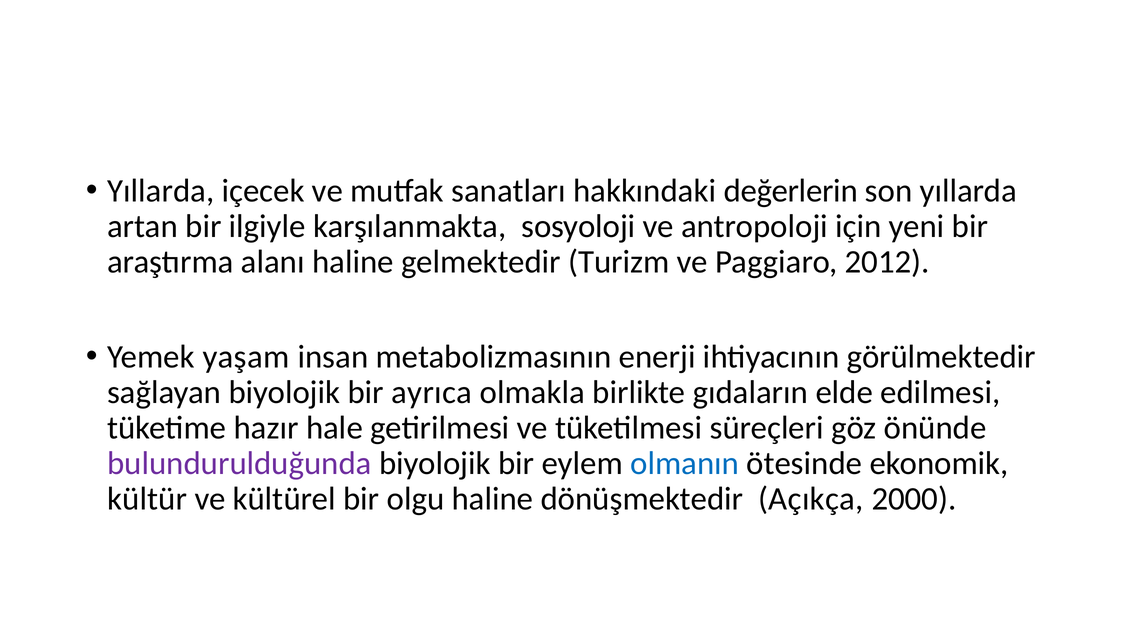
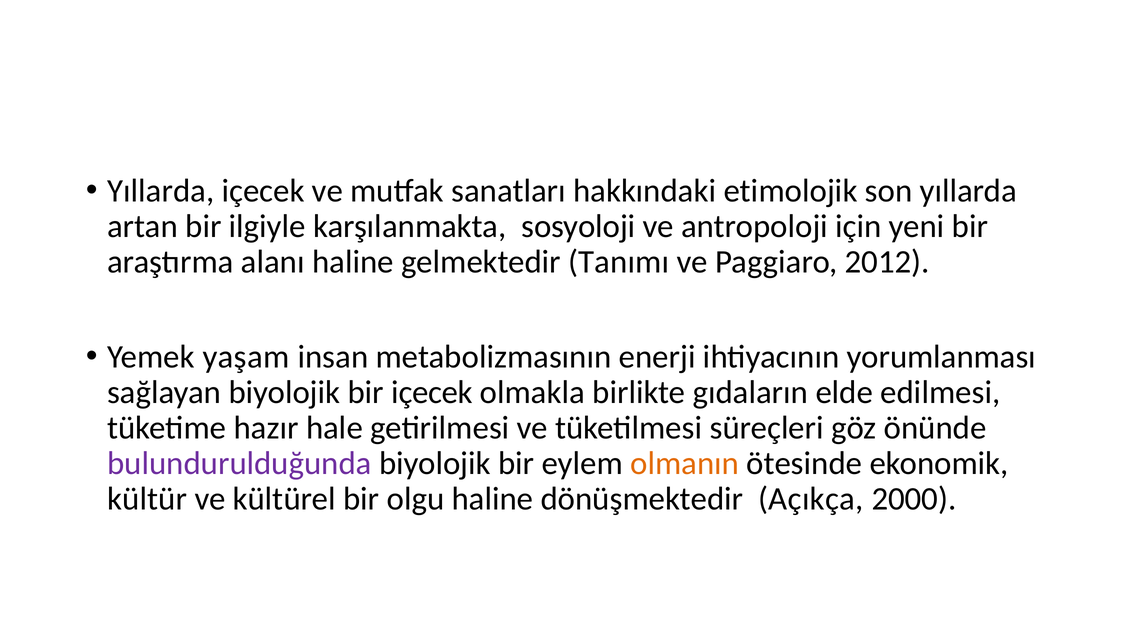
değerlerin: değerlerin -> etimolojik (791, 191)
Turizm: Turizm -> Tanımı (619, 262)
görülmektedir: görülmektedir -> yorumlanması (941, 356)
bir ayrıca: ayrıca -> içecek (432, 392)
olmanın colour: blue -> orange (685, 463)
